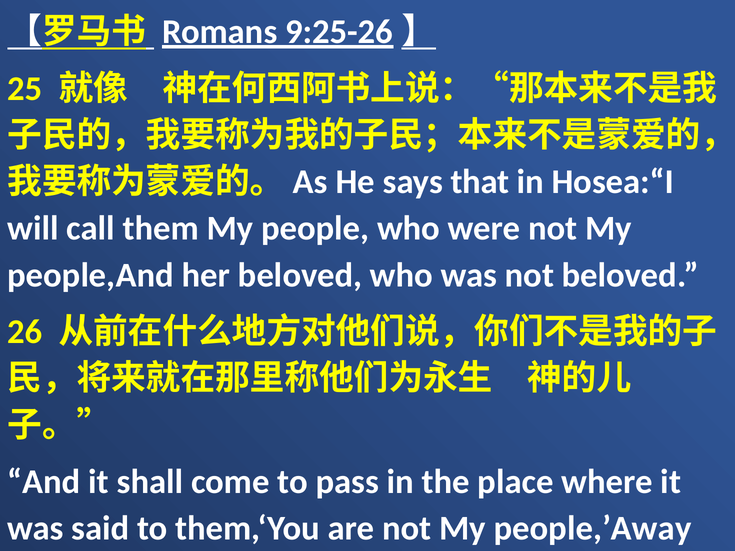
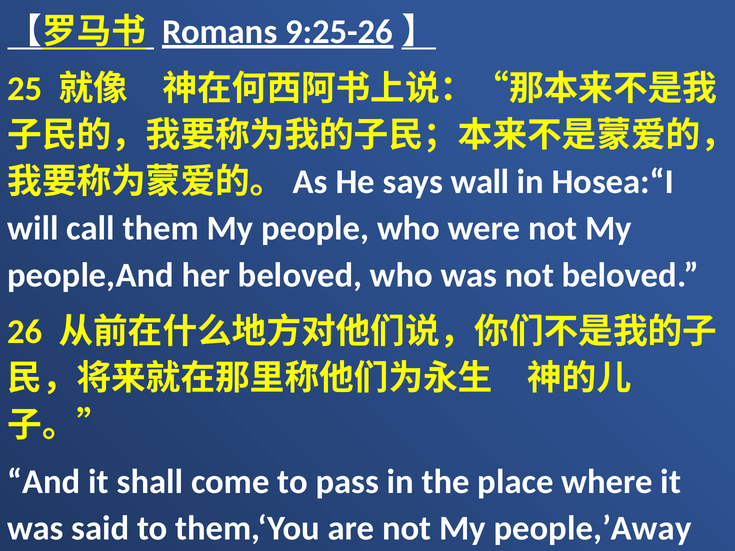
that: that -> wall (480, 182)
